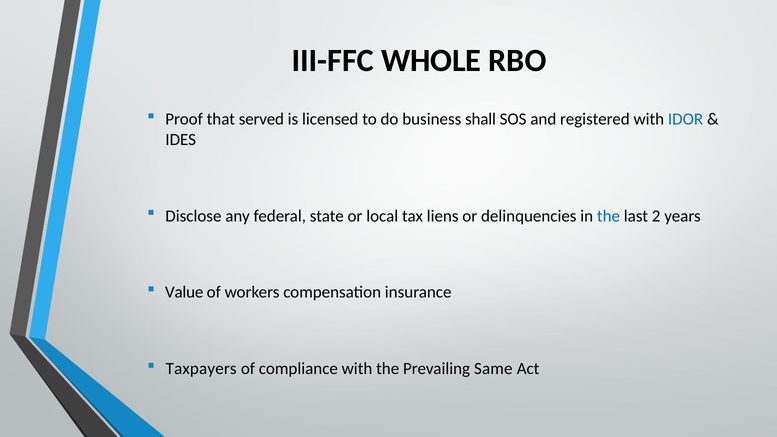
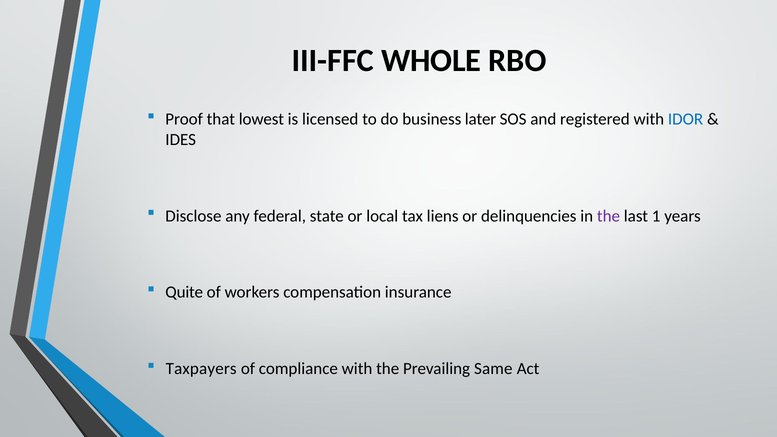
served: served -> lowest (261, 119)
shall: shall -> later (481, 119)
the colour: blue -> purple (608, 216)
2: 2 -> 1 (656, 216)
Value: Value -> Quite (184, 292)
